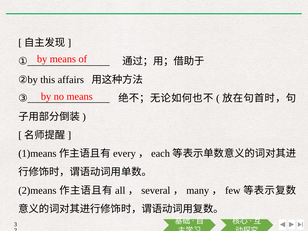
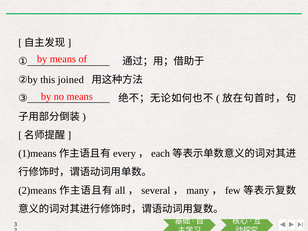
affairs: affairs -> joined (71, 80)
